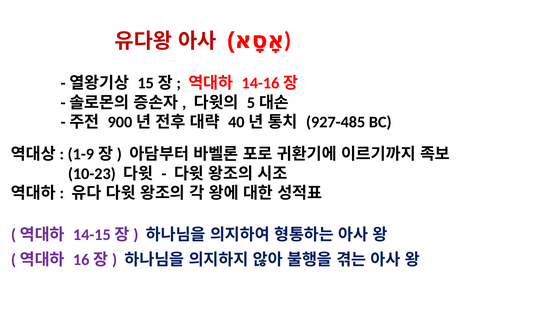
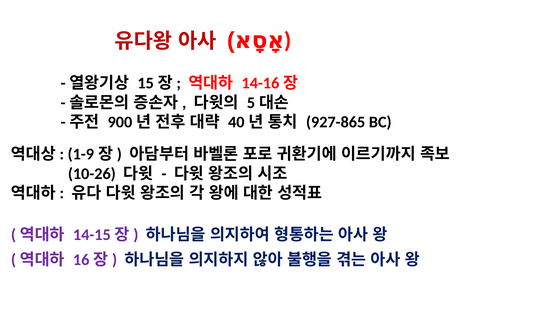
927-485: 927-485 -> 927-865 (336, 122)
10-23: 10-23 -> 10-26 (92, 174)
